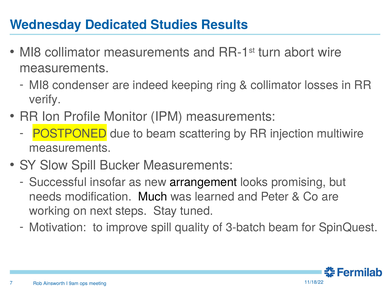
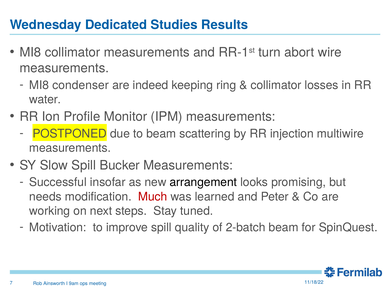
verify: verify -> water (45, 99)
Much colour: black -> red (153, 196)
3-batch: 3-batch -> 2-batch (246, 227)
